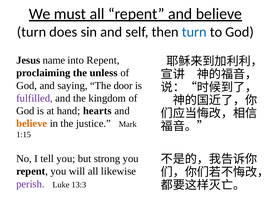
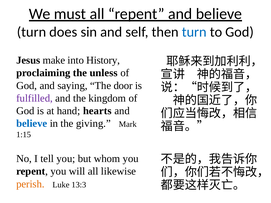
name: name -> make (54, 60)
into Repent: Repent -> History (103, 60)
believe colour: orange -> blue (32, 124)
justice: justice -> giving (93, 124)
strong: strong -> whom (107, 159)
perish colour: purple -> orange (30, 184)
